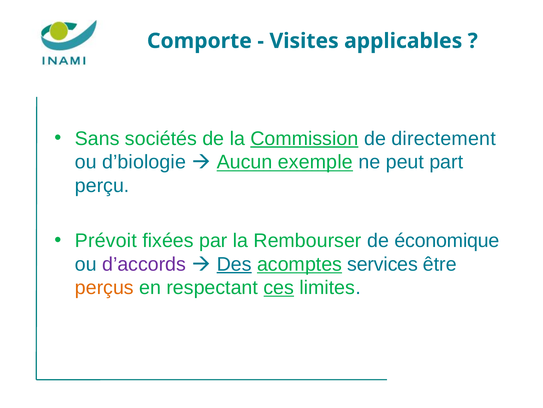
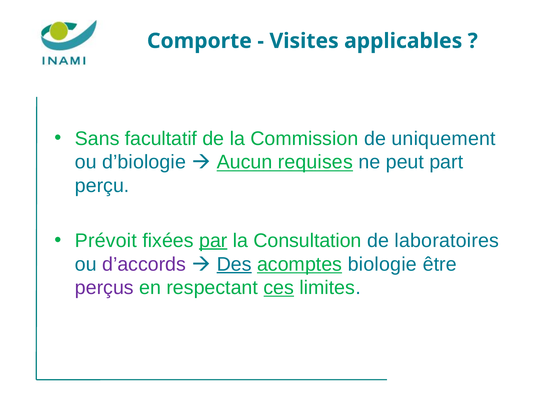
sociétés: sociétés -> facultatif (161, 138)
Commission underline: present -> none (304, 138)
directement: directement -> uniquement (444, 138)
exemple: exemple -> requises (315, 162)
par underline: none -> present (213, 240)
Rembourser: Rembourser -> Consultation (308, 240)
économique: économique -> laboratoires (447, 240)
services: services -> biologie (382, 264)
perçus colour: orange -> purple (104, 287)
